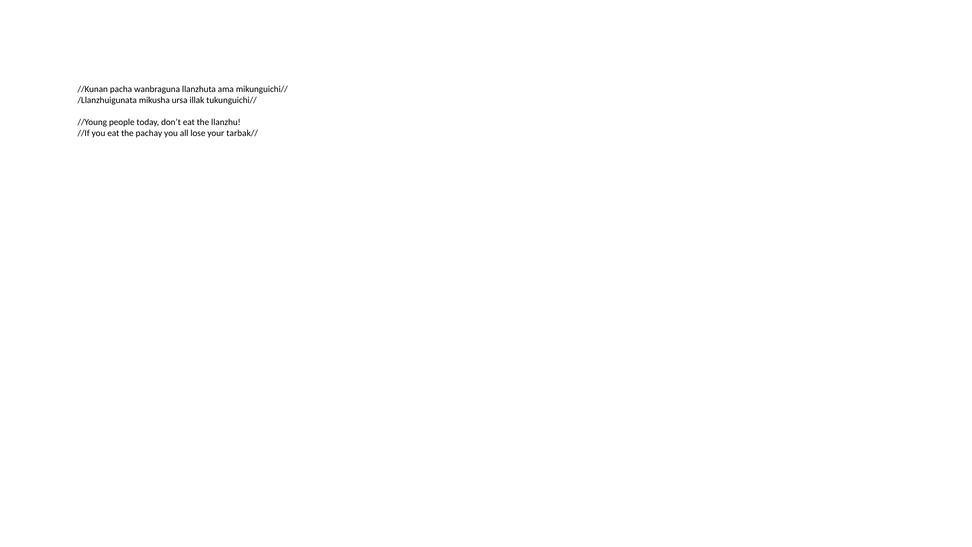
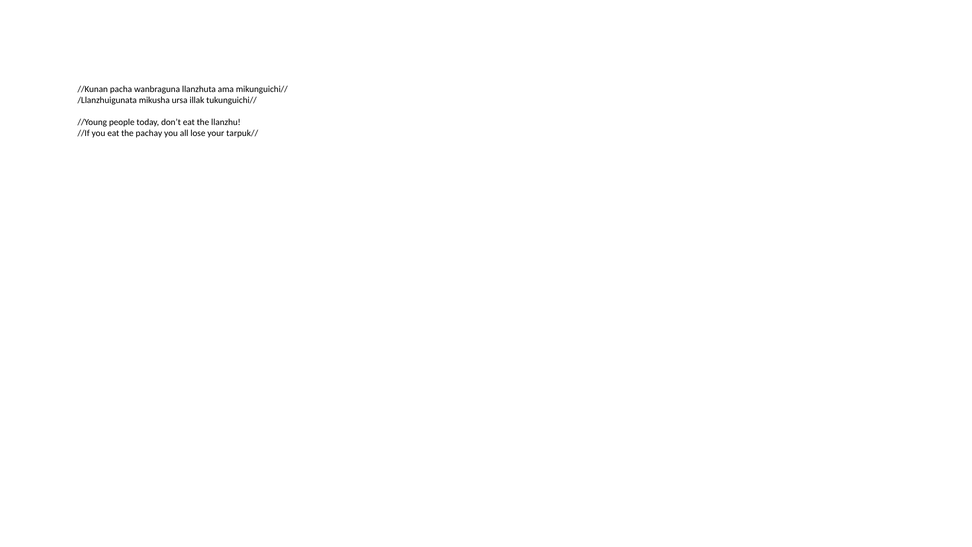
tarbak//: tarbak// -> tarpuk// (242, 133)
